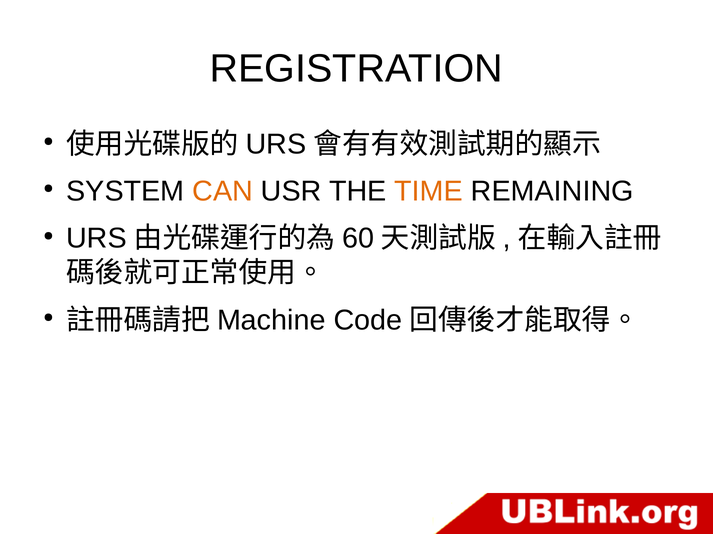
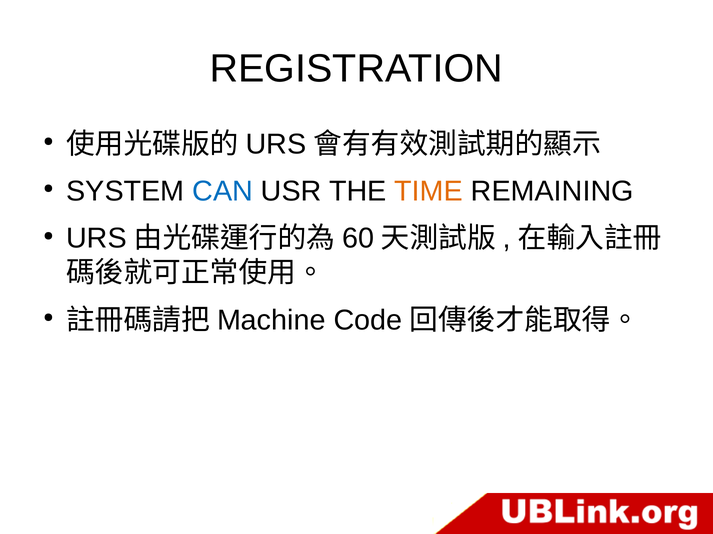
CAN colour: orange -> blue (223, 192)
